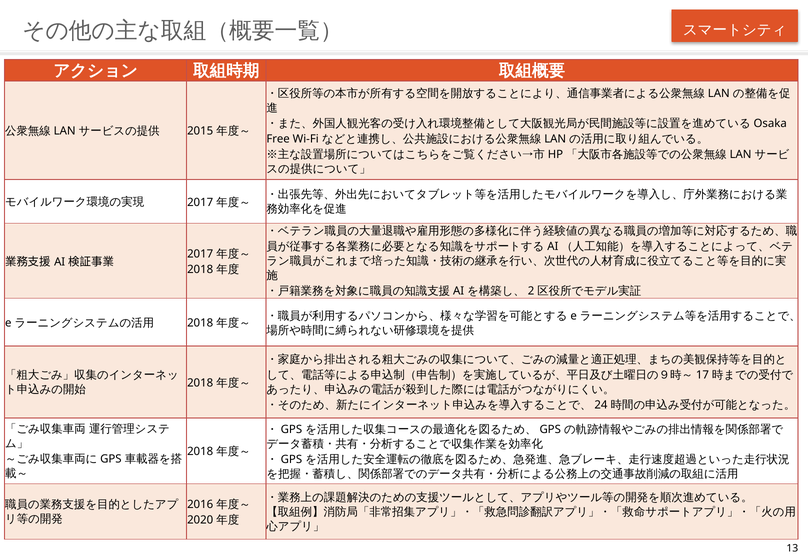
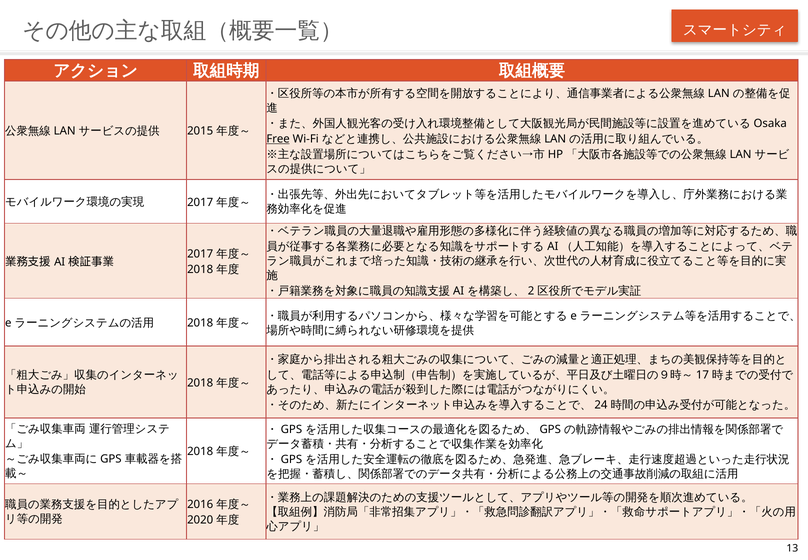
Free underline: none -> present (278, 139)
